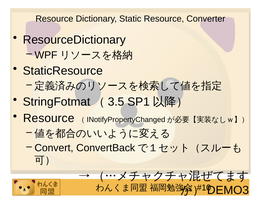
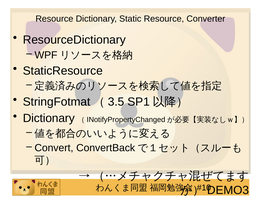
Resource: Resource -> Dictionary (49, 118)
